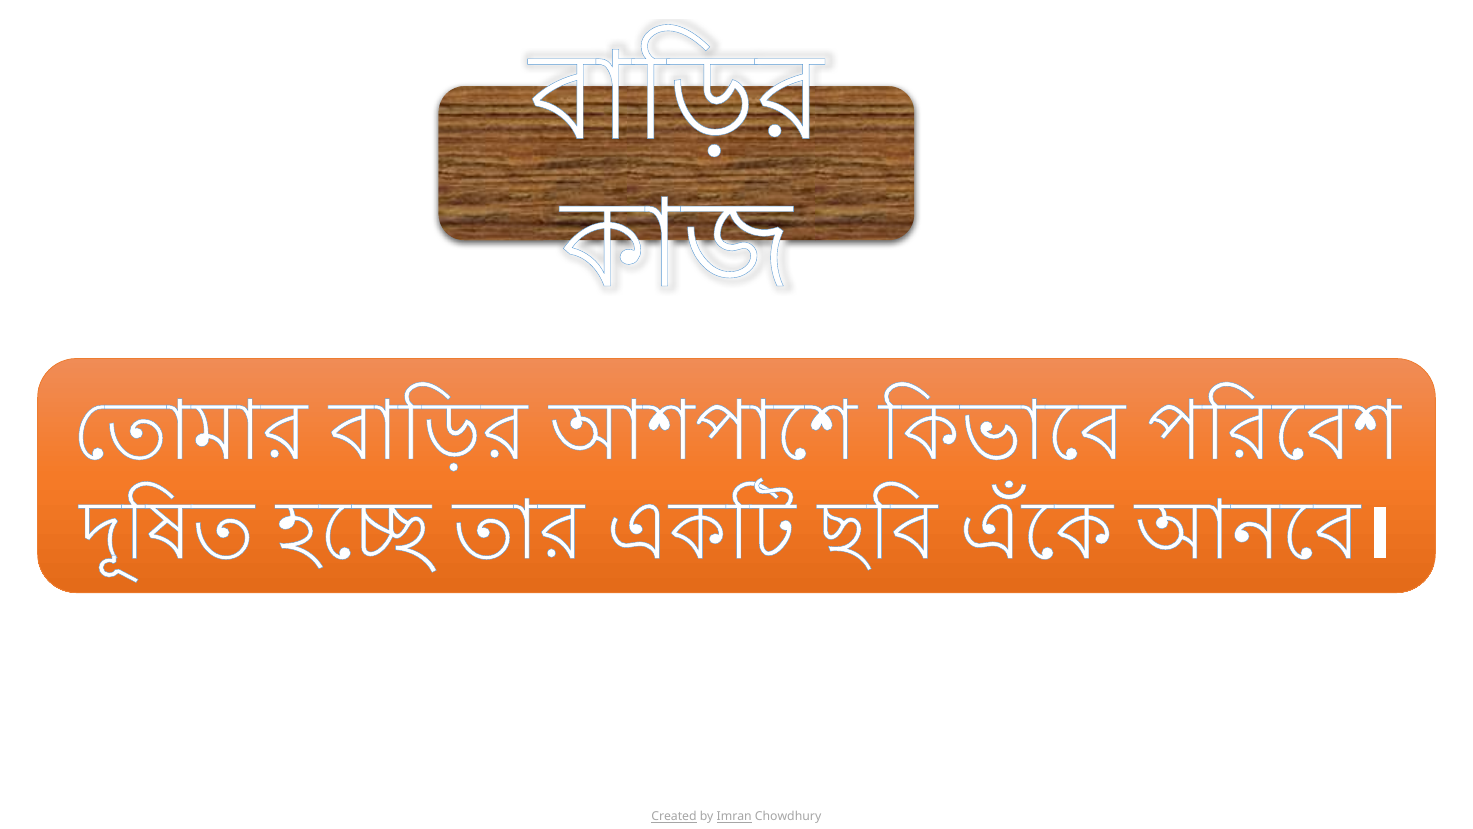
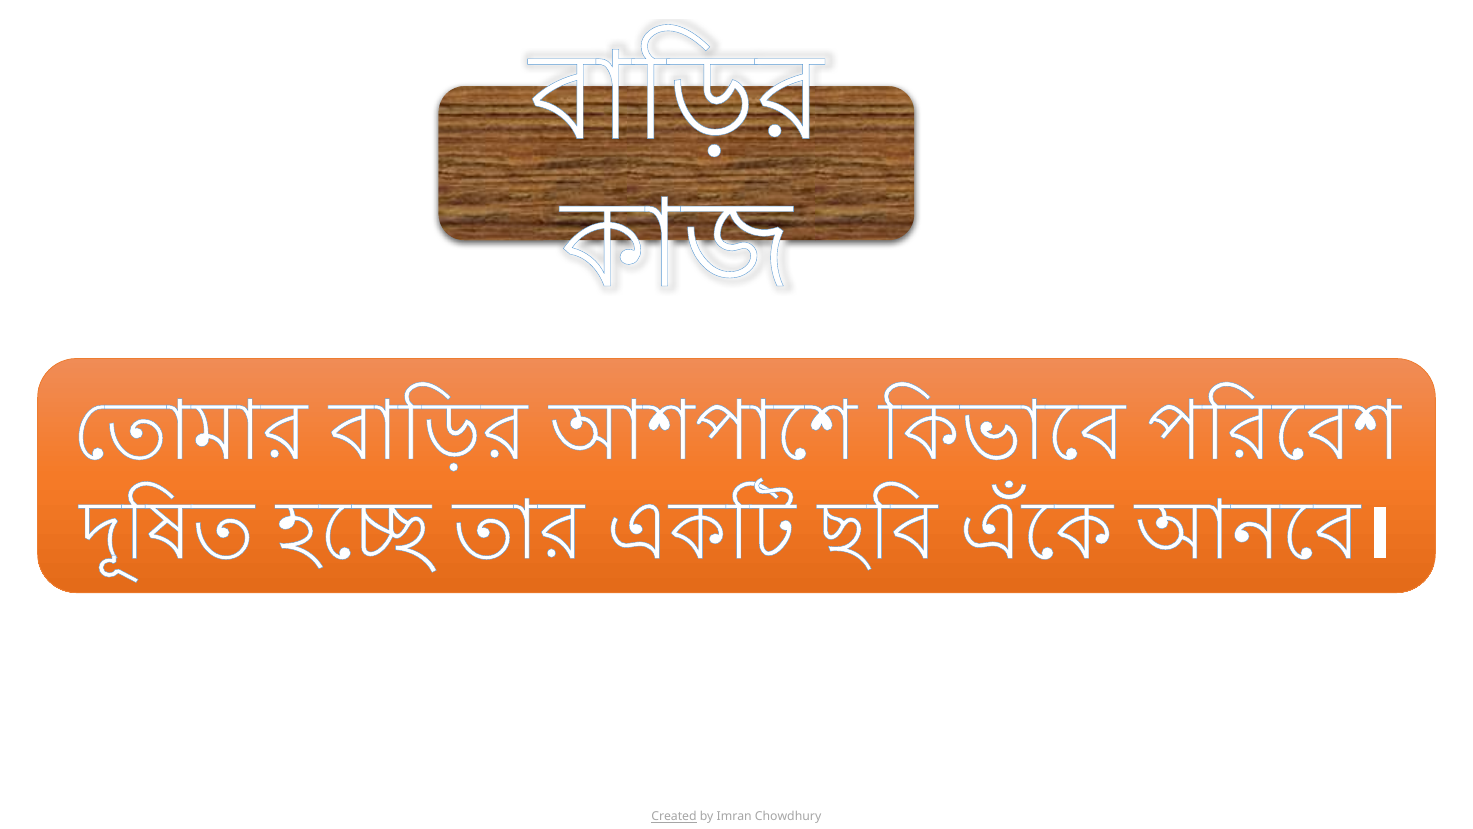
Imran underline: present -> none (734, 816)
